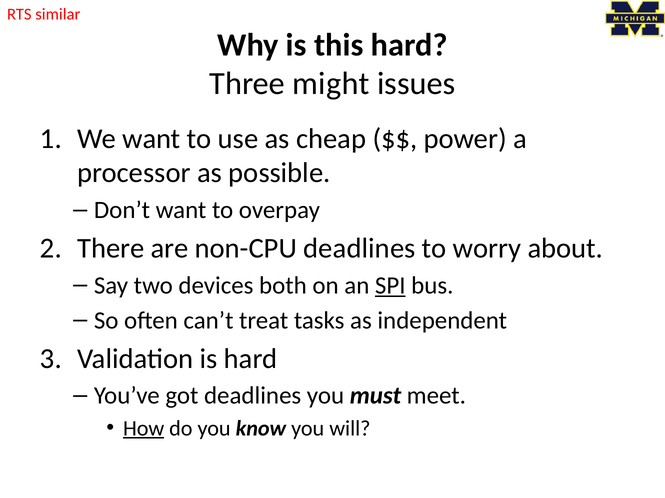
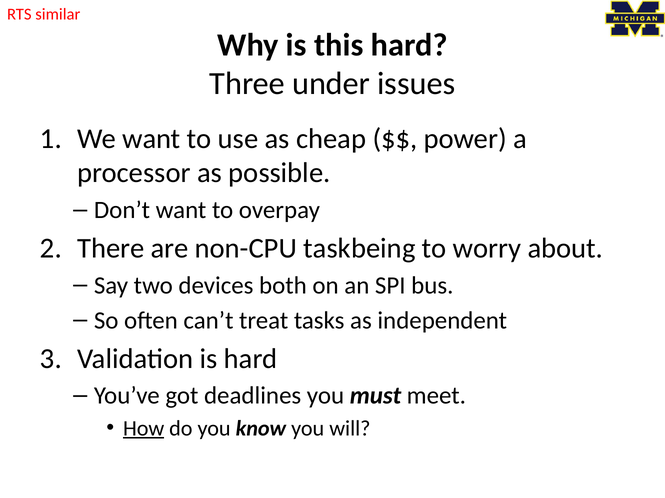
might: might -> under (331, 84)
non-CPU deadlines: deadlines -> taskbeing (359, 249)
SPI underline: present -> none (390, 286)
